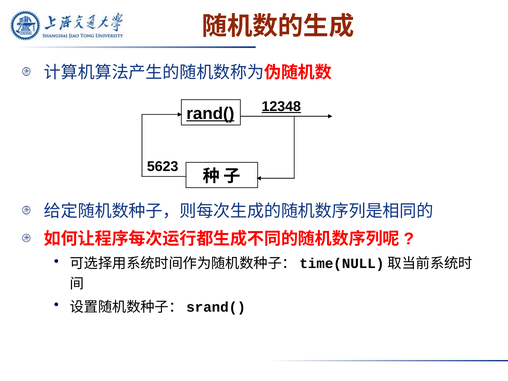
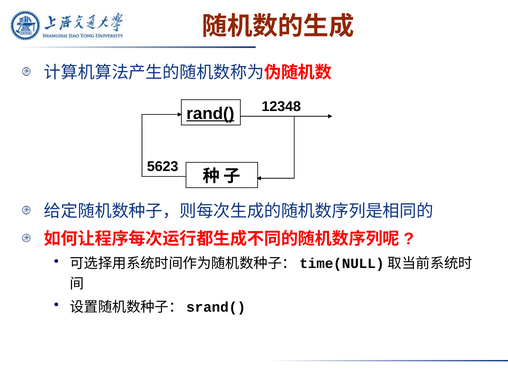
12348 underline: present -> none (281, 106)
